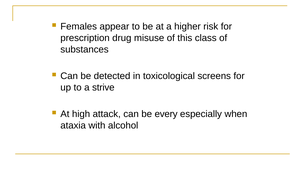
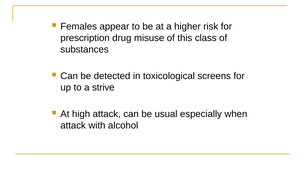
every: every -> usual (166, 114)
ataxia: ataxia -> attack (73, 126)
